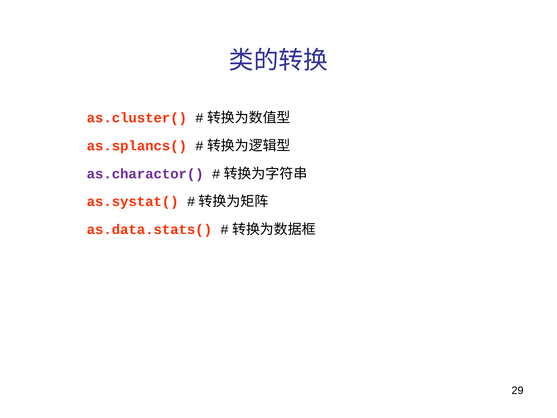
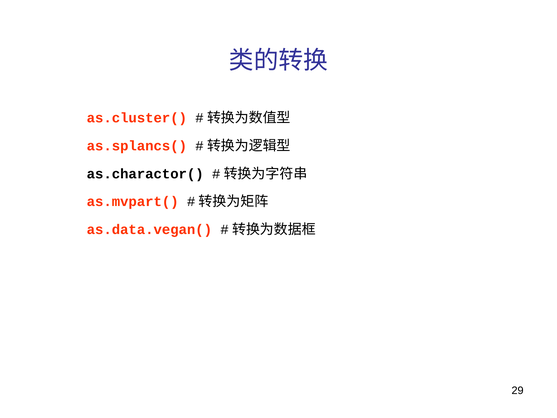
as.charactor( colour: purple -> black (145, 174)
as.systat(: as.systat( -> as.mvpart( (133, 201)
as.data.stats(: as.data.stats( -> as.data.vegan( (149, 229)
